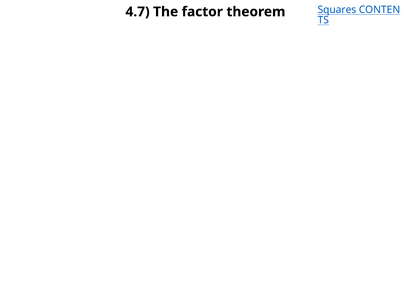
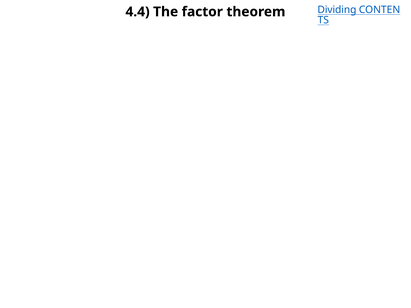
4.7: 4.7 -> 4.4 (138, 12)
Squares: Squares -> Dividing (337, 10)
